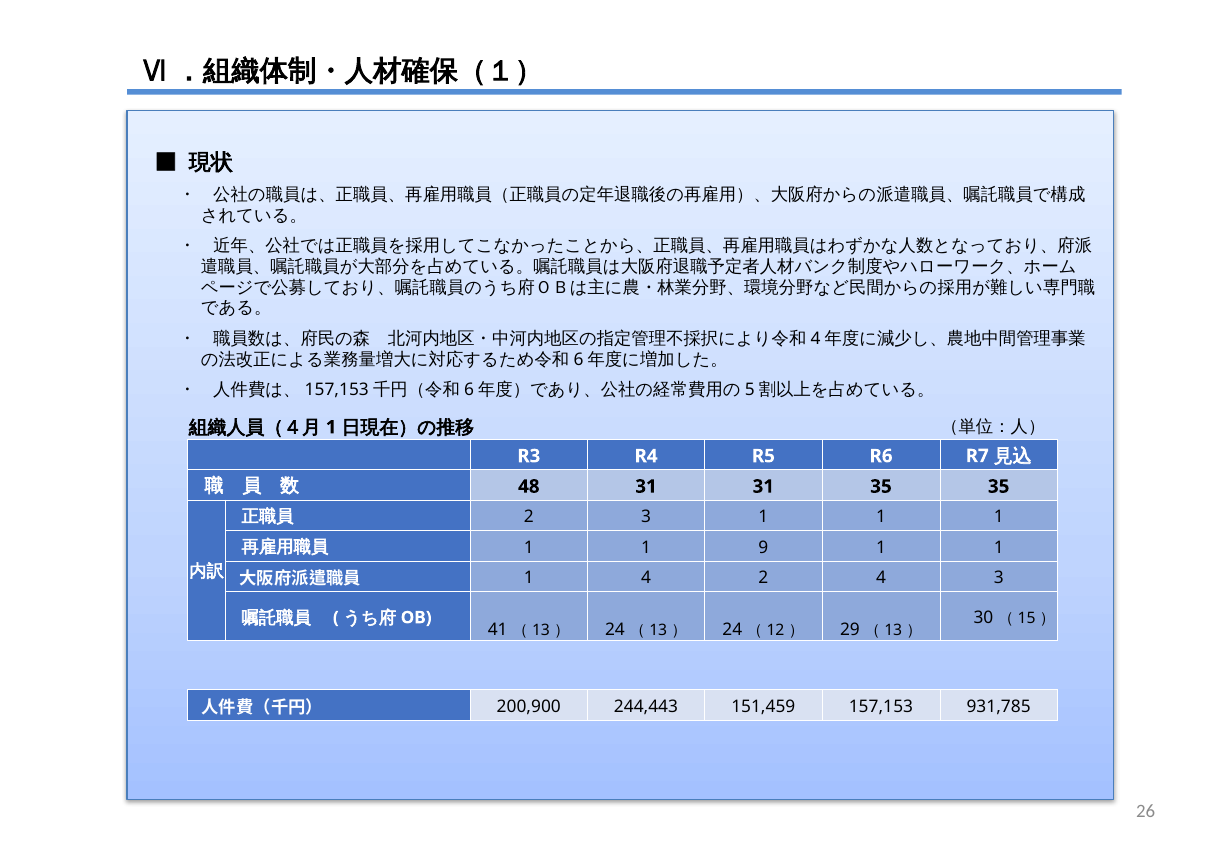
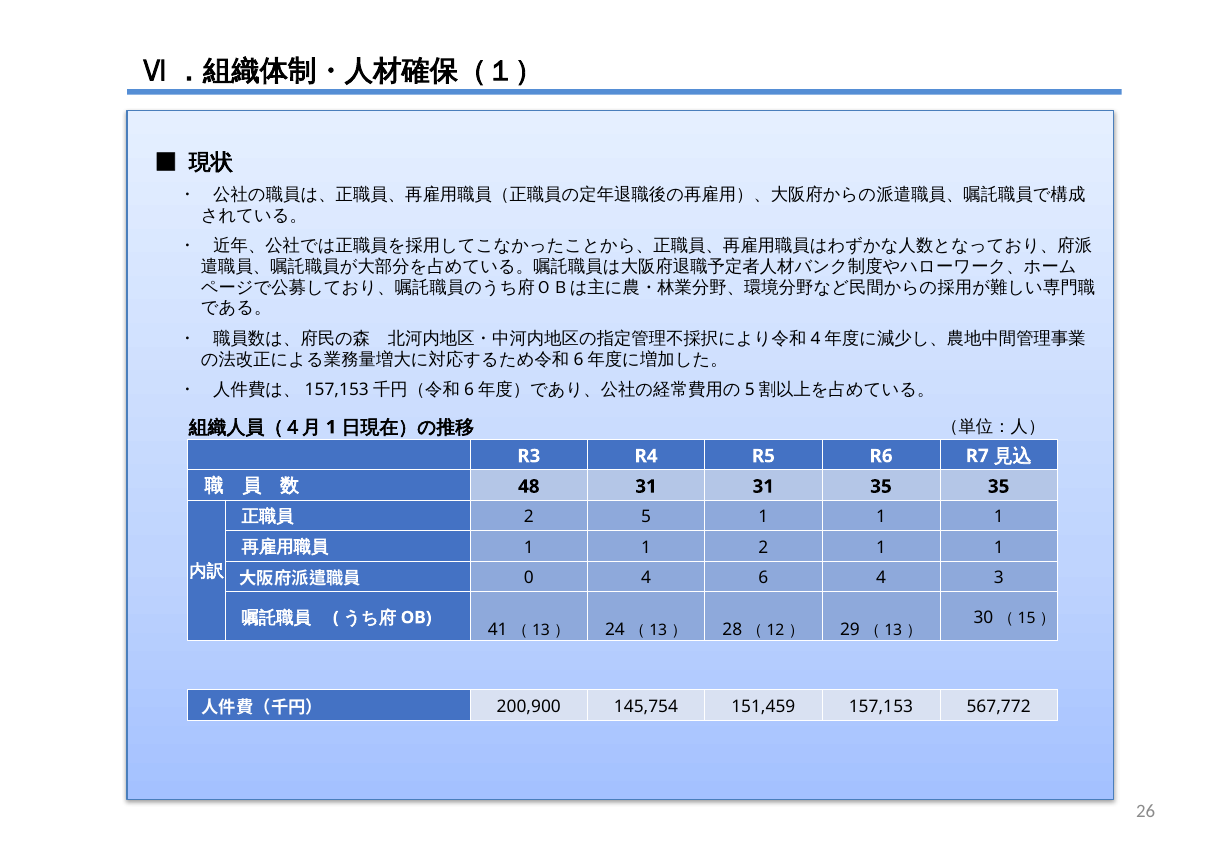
2 3: 3 -> 5 (646, 517)
1 9: 9 -> 2 (763, 548)
1: 1 -> 0 (529, 578)
4 2: 2 -> 6 (763, 578)
24: 24 -> 28 (732, 629)
244,443: 244,443 -> 145,754 (646, 707)
931,785: 931,785 -> 567,772 (999, 707)
